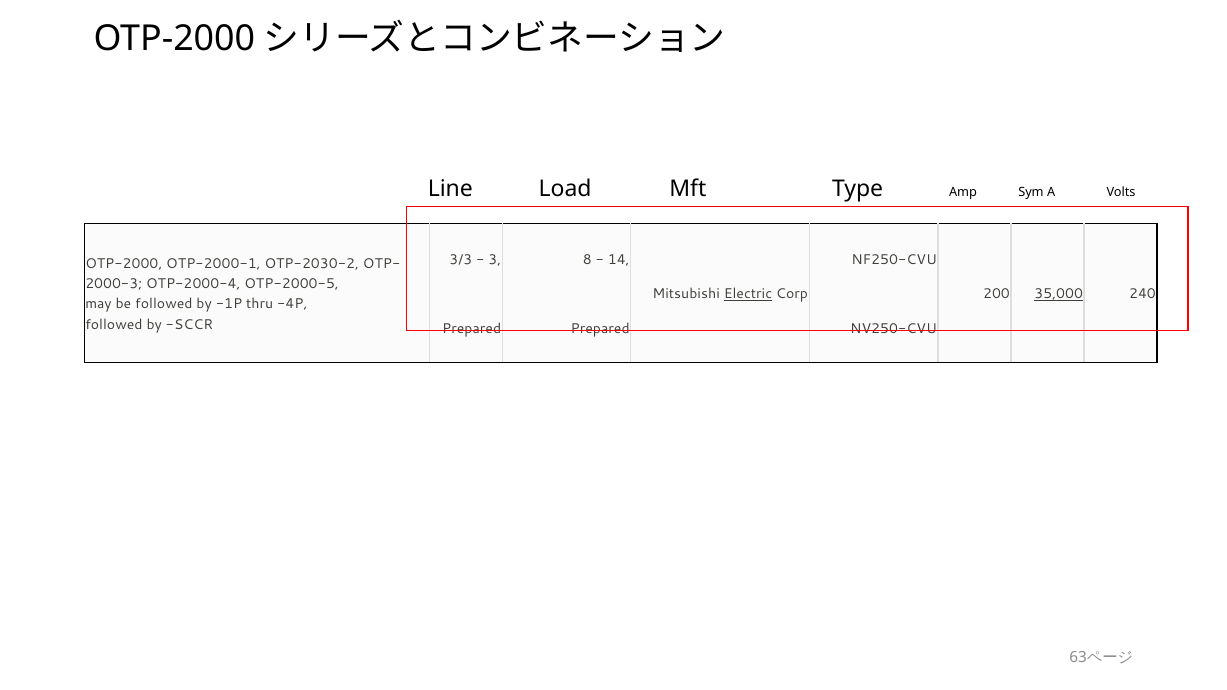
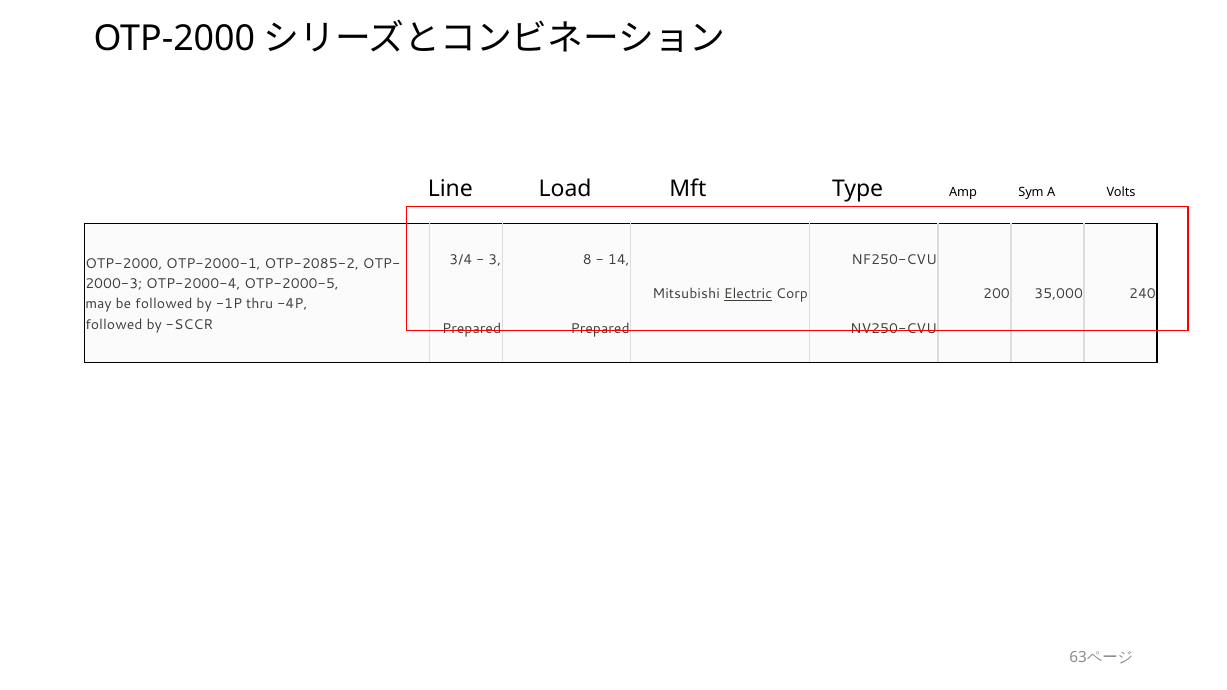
3/3: 3/3 -> 3/4 (461, 260)
OTP-2030-2: OTP-2030-2 -> OTP-2085-2 (312, 264)
35,000 underline: present -> none (1059, 294)
